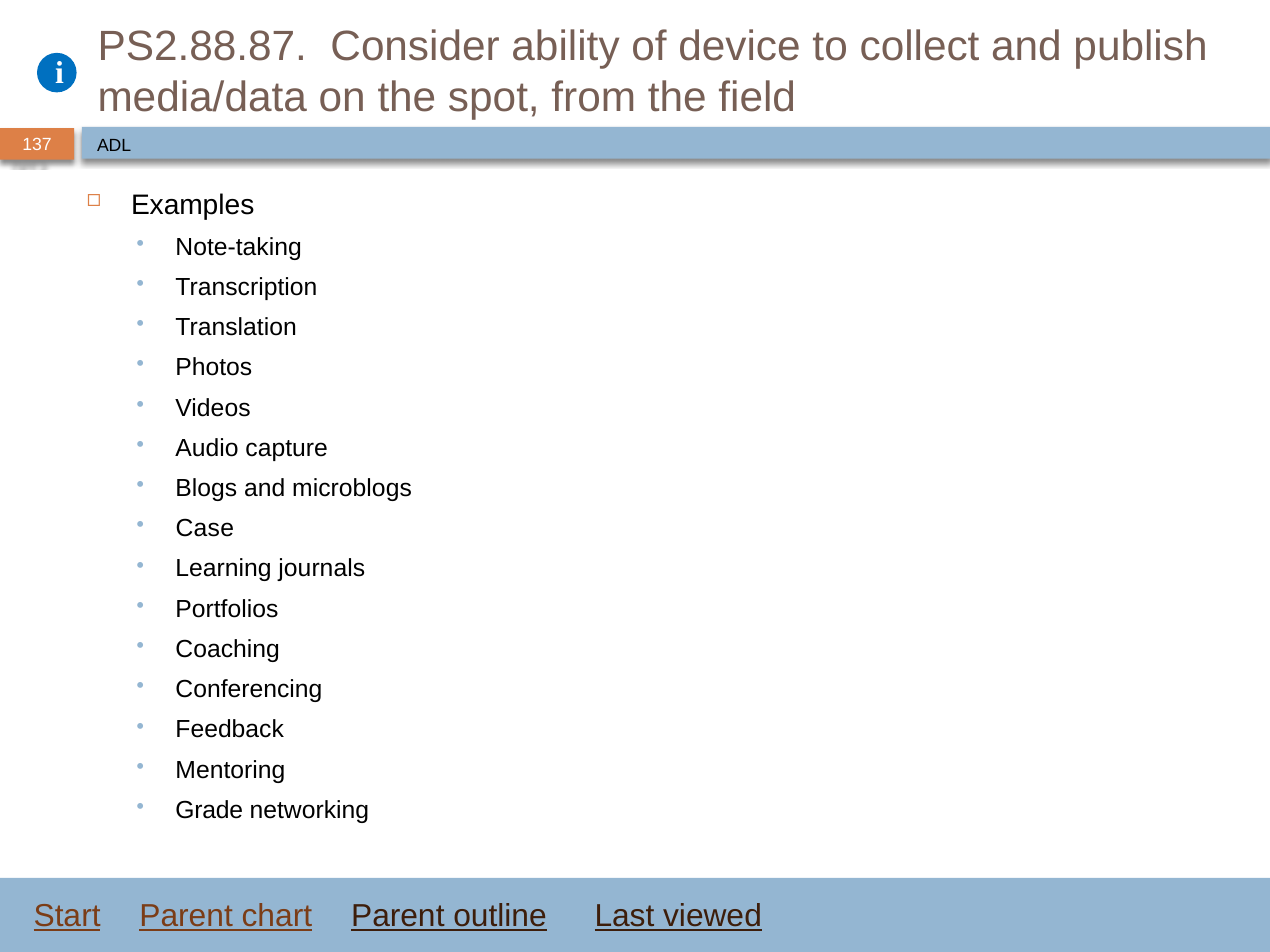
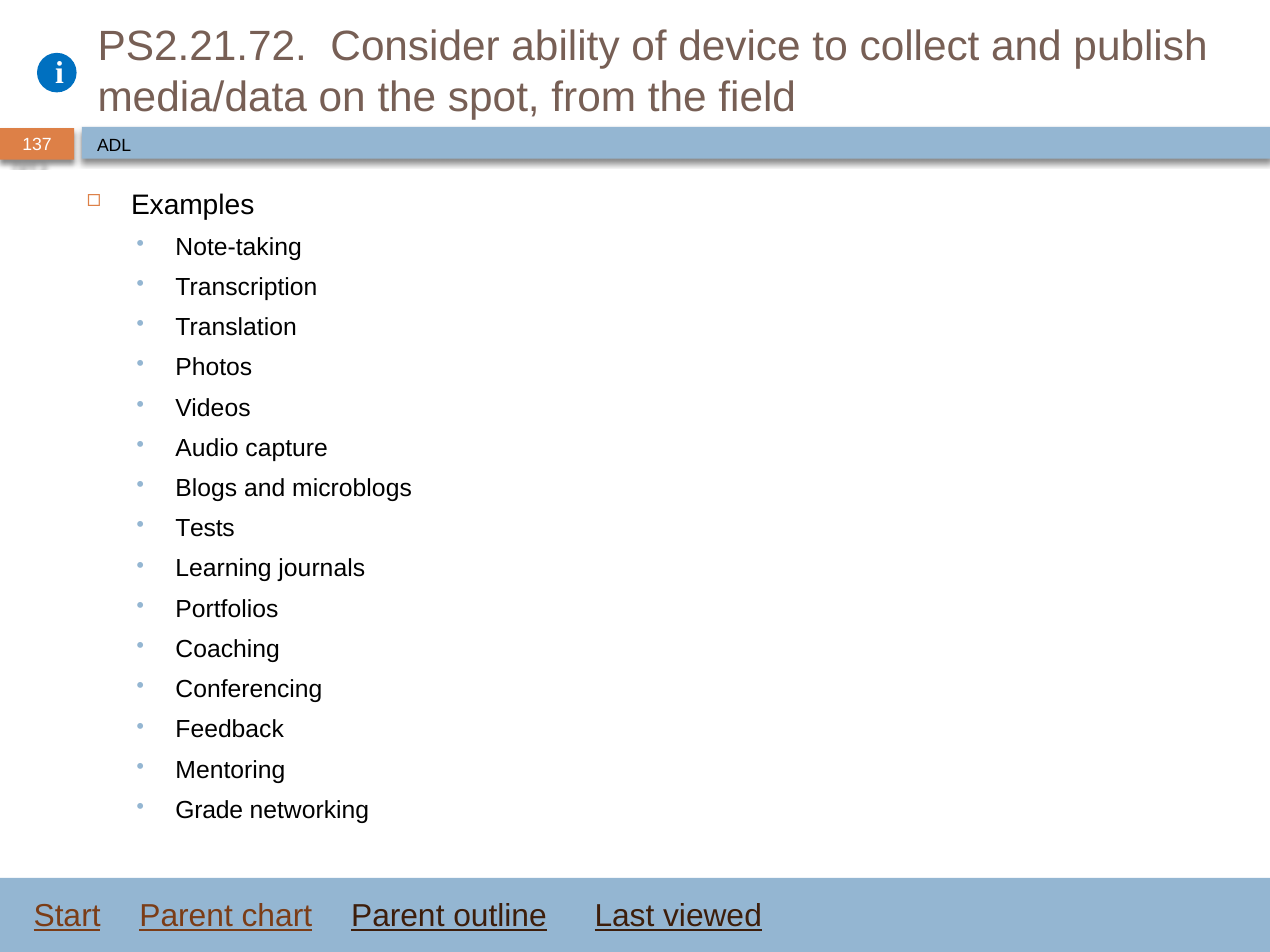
PS2.88.87: PS2.88.87 -> PS2.21.72 (202, 46)
Case: Case -> Tests (205, 529)
